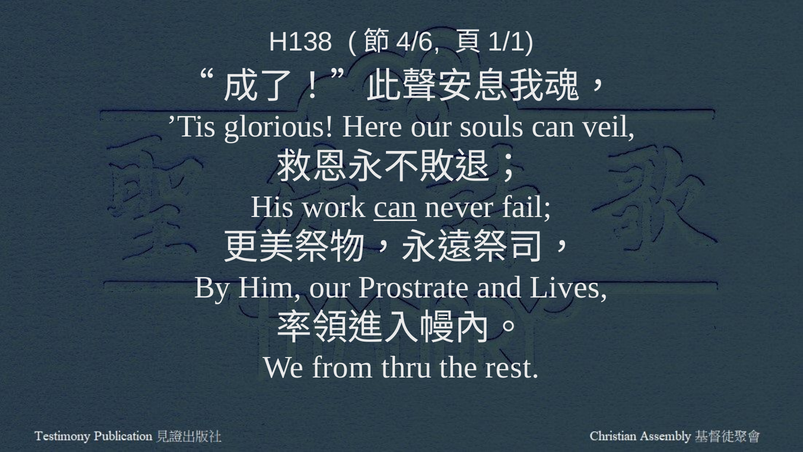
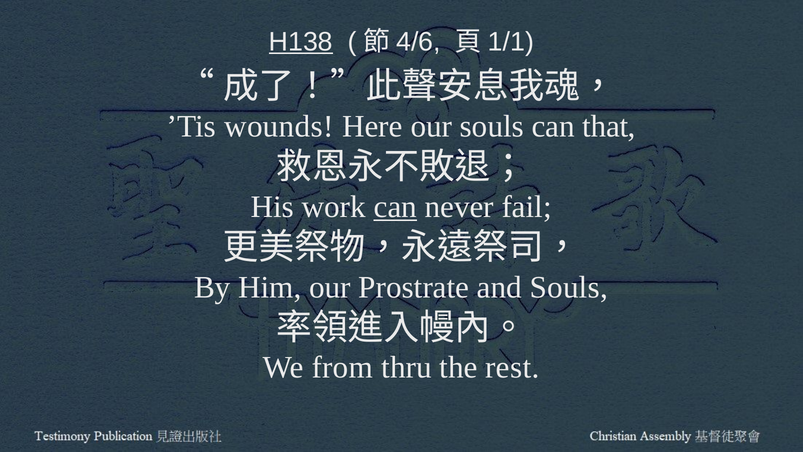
H138 underline: none -> present (301, 42)
glorious: glorious -> wounds (279, 126)
veil: veil -> that (609, 126)
and Lives: Lives -> Souls (569, 287)
